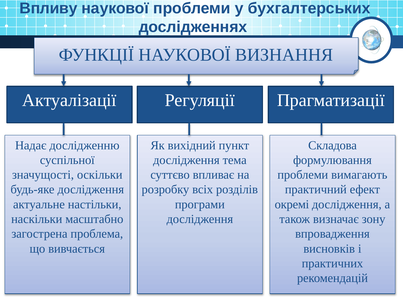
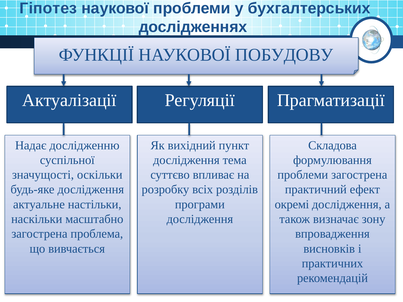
Впливу: Впливу -> Гіпотез (48, 8)
ВИЗНАННЯ: ВИЗНАННЯ -> ПОБУДОВУ (284, 55)
проблеми вимагають: вимагають -> загострена (359, 175)
